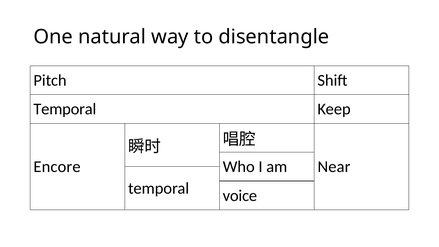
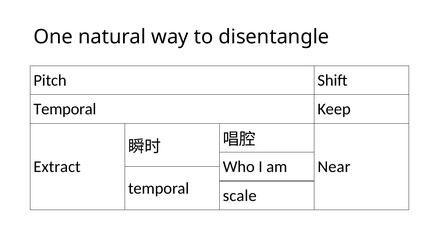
Encore: Encore -> Extract (57, 167)
voice: voice -> scale (240, 196)
